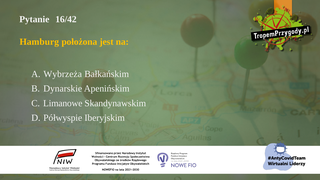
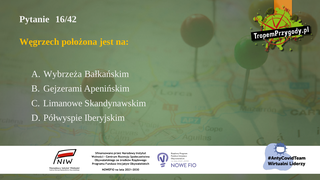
Hamburg: Hamburg -> Węgrzech (39, 42)
Dynarskie: Dynarskie -> Gejzerami (63, 89)
